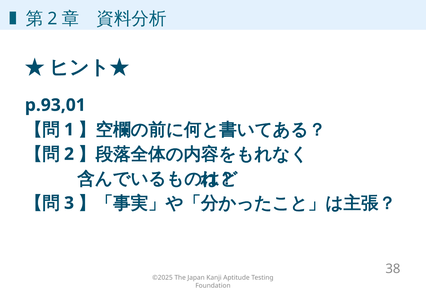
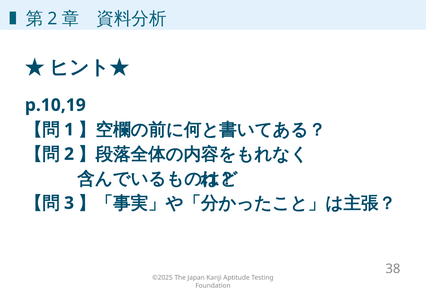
p.93,01: p.93,01 -> p.10,19 (55, 105)
